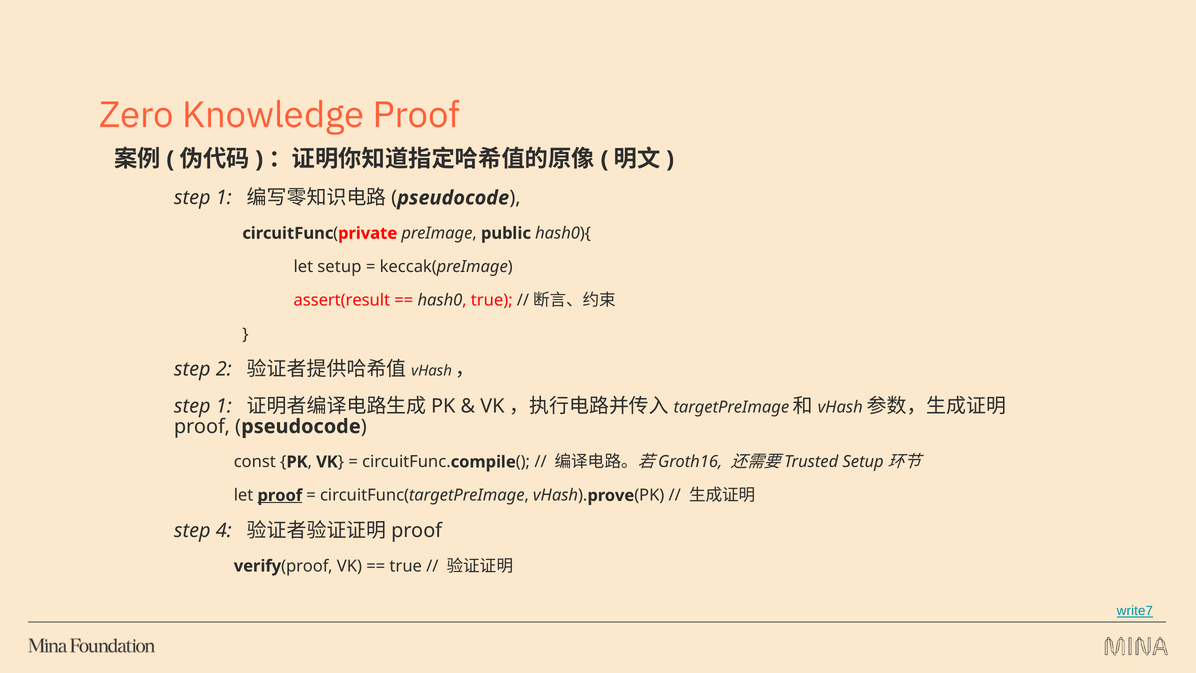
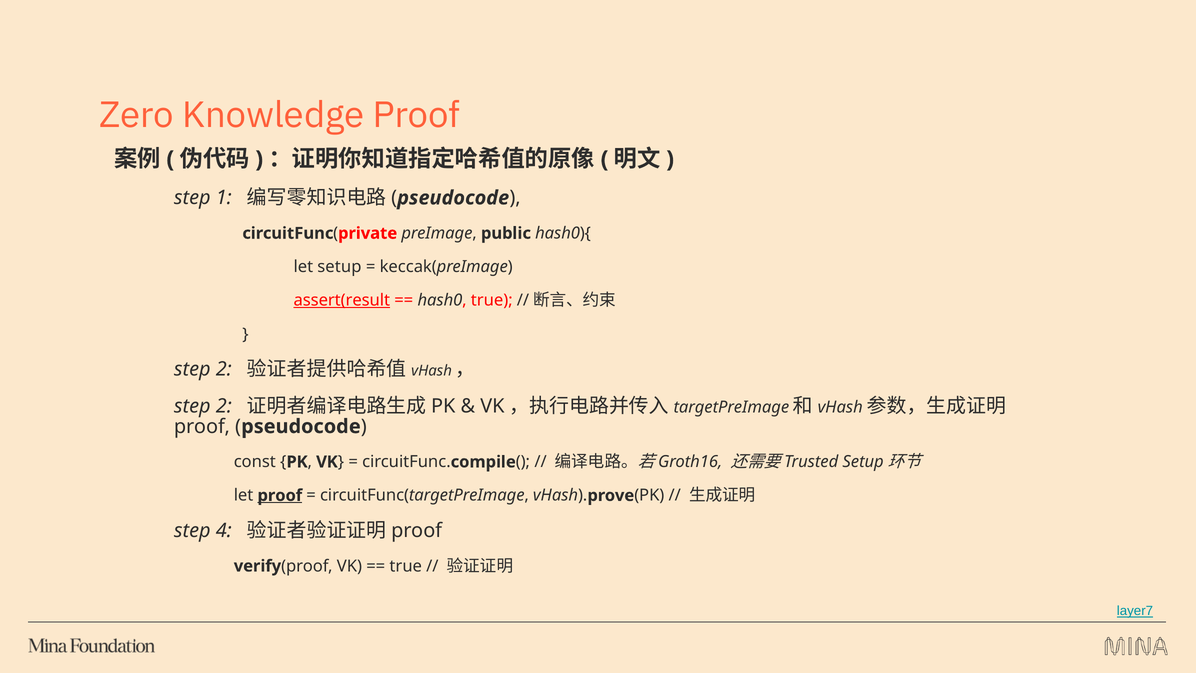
assert(result underline: none -> present (342, 300)
1: 1 -> 2 (224, 406)
write7: write7 -> layer7 (1135, 611)
